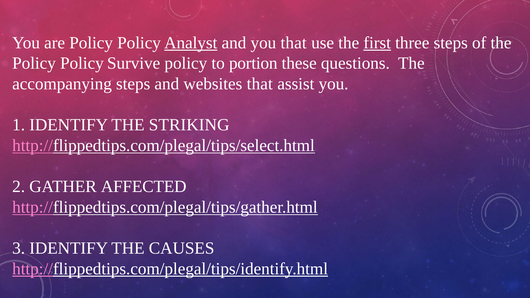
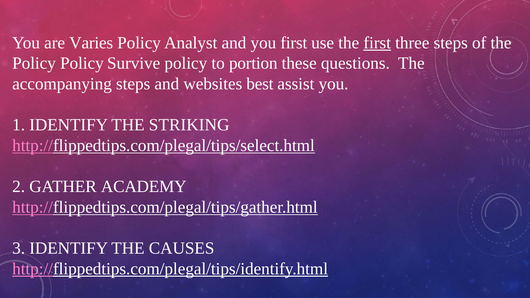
are Policy: Policy -> Varies (91, 43)
Analyst underline: present -> none (191, 43)
you that: that -> first (294, 43)
websites that: that -> best (260, 84)
AFFECTED: AFFECTED -> ACADEMY (144, 187)
